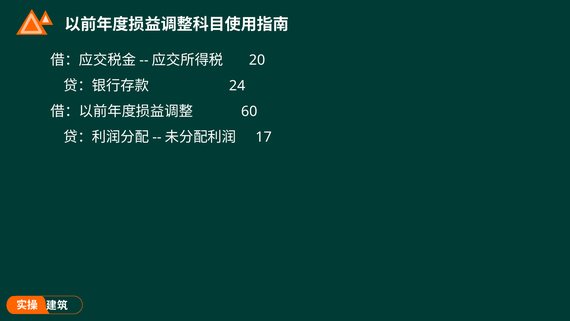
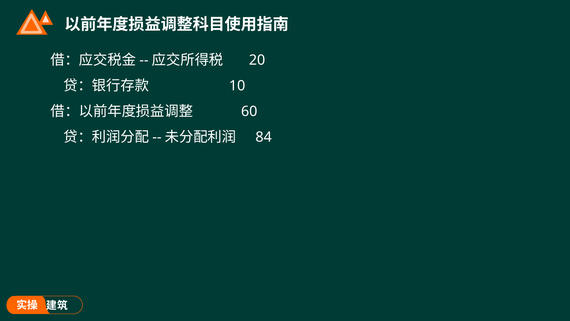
24: 24 -> 10 (237, 86)
17: 17 -> 84 (264, 137)
